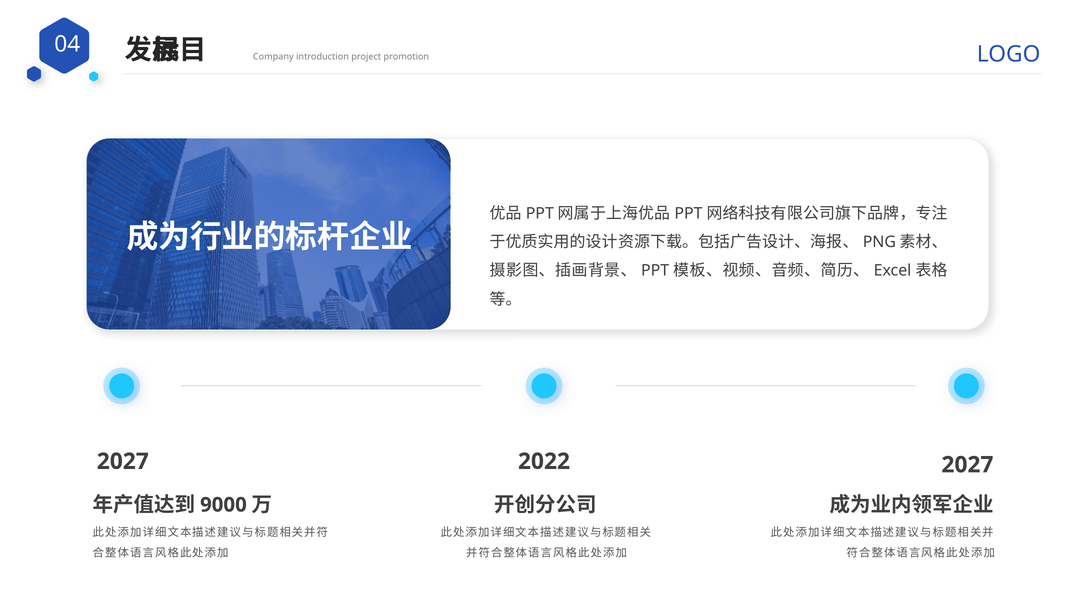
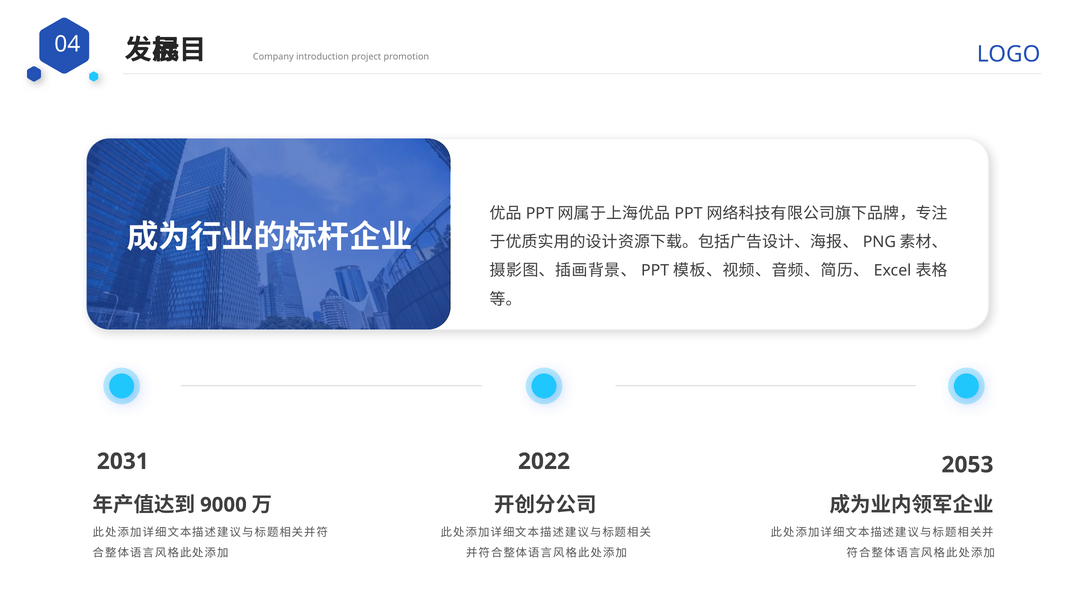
2027: 2027 -> 2031 (123, 461)
2022 2027: 2027 -> 2053 (967, 465)
